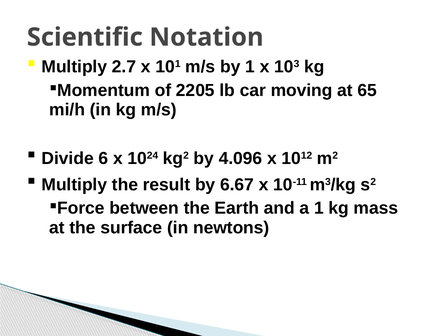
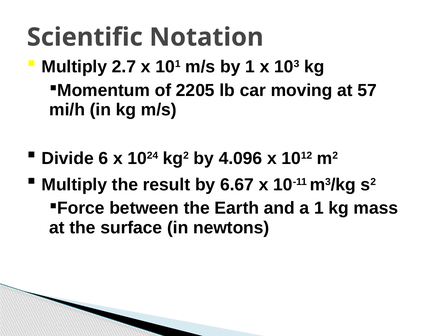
65: 65 -> 57 (367, 90)
